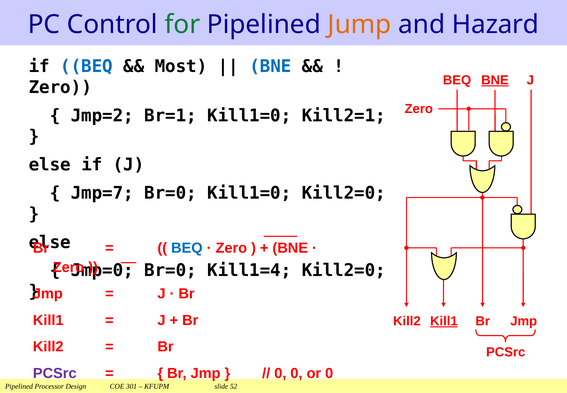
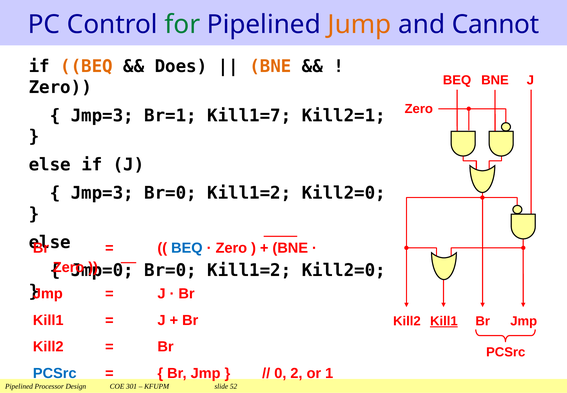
Hazard: Hazard -> Cannot (496, 24)
BEQ colour: blue -> orange (87, 66)
Most: Most -> Does (181, 66)
BNE colour: blue -> orange (270, 66)
BNE underline: present -> none (495, 80)
Jmp=2: Jmp=2 -> Jmp=3 (102, 115)
Br=1 Kill1=0: Kill1=0 -> Kill1=7 (249, 115)
Jmp=7: Jmp=7 -> Jmp=3 (102, 193)
Kill1=0: Kill1=0 -> Kill1=2 (249, 193)
Kill1=4: Kill1=4 -> Kill1=2 (249, 270)
PCSrc colour: purple -> blue (55, 373)
0 0: 0 -> 2 (296, 373)
or 0: 0 -> 1 (329, 373)
